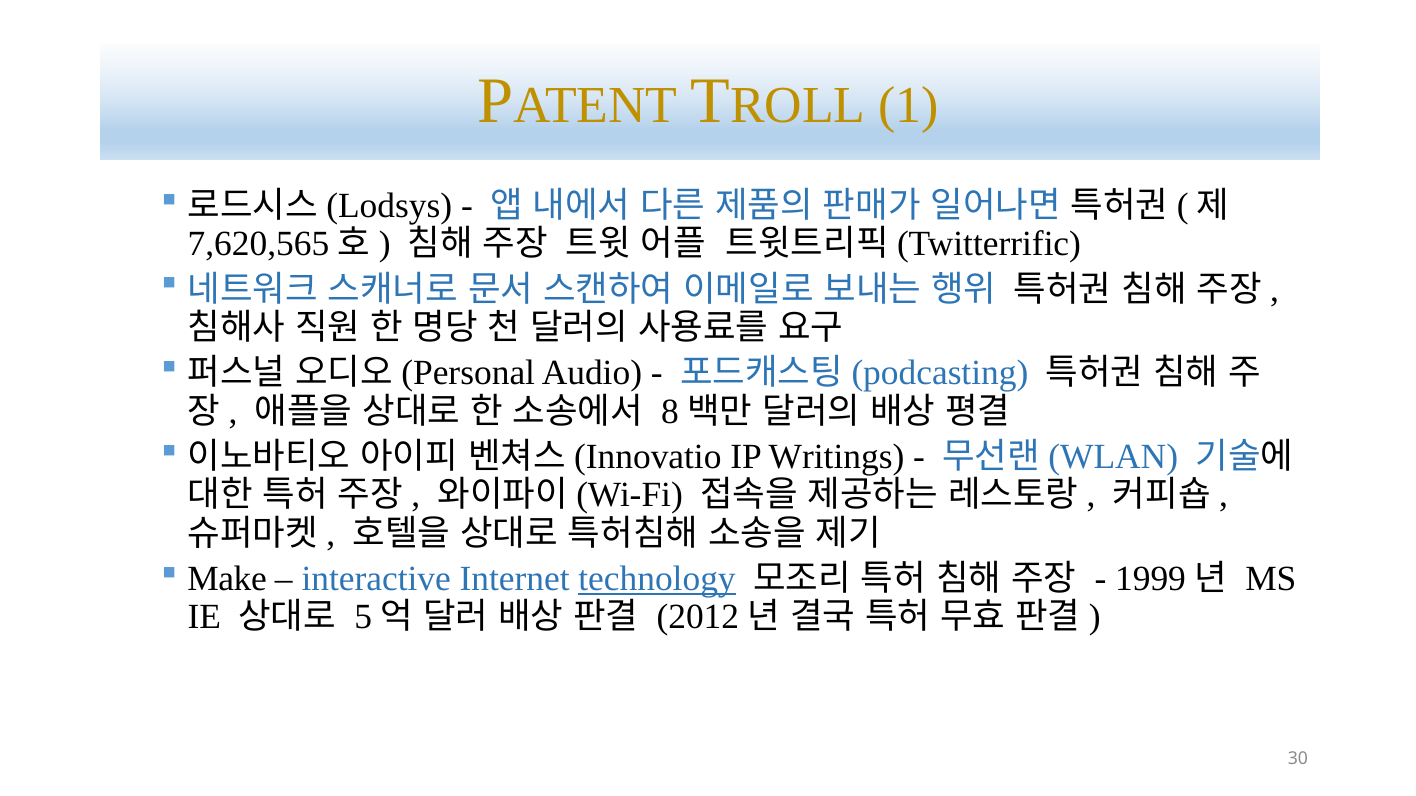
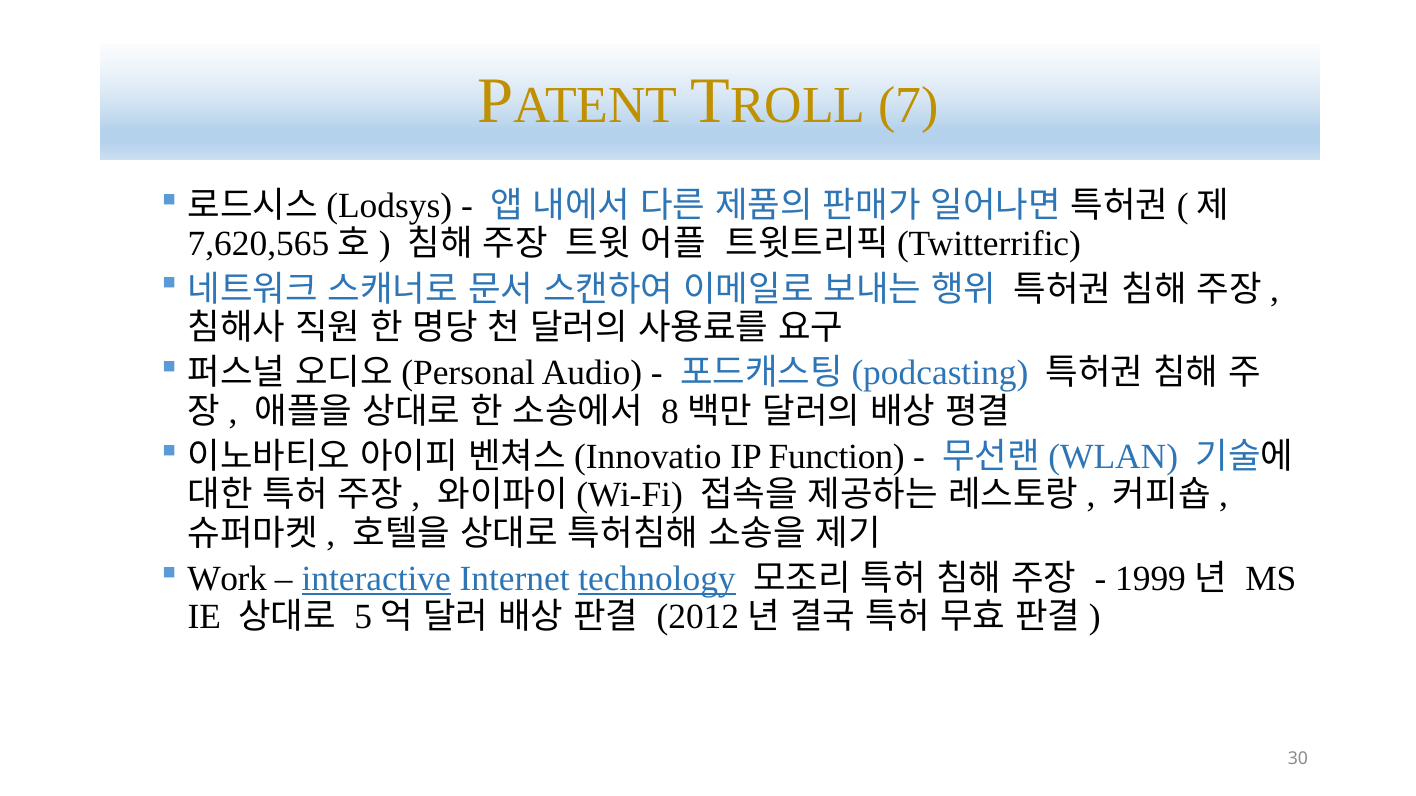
1: 1 -> 7 (908, 106)
Writings: Writings -> Function (837, 457)
Make: Make -> Work (227, 579)
interactive underline: none -> present (376, 579)
